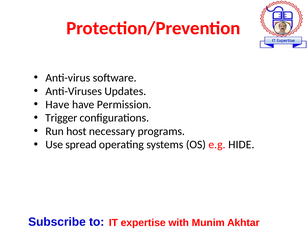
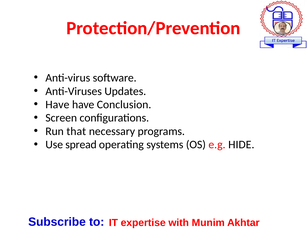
Permission: Permission -> Conclusion (124, 105)
Trigger: Trigger -> Screen (61, 118)
host: host -> that (76, 131)
